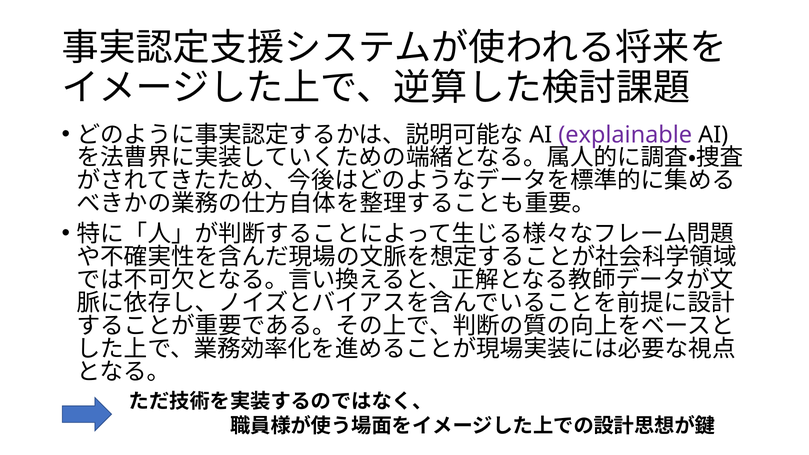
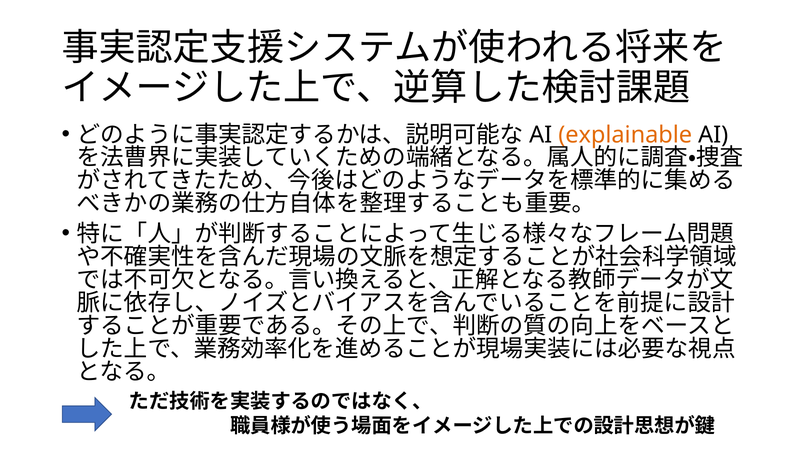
explainable colour: purple -> orange (625, 135)
